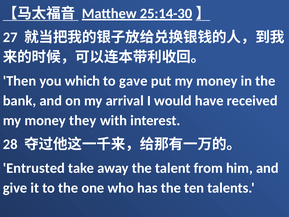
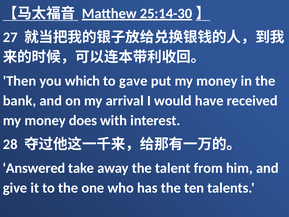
they: they -> does (83, 120)
Entrusted: Entrusted -> Answered (34, 168)
